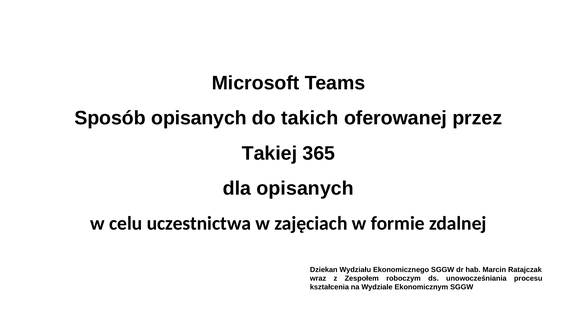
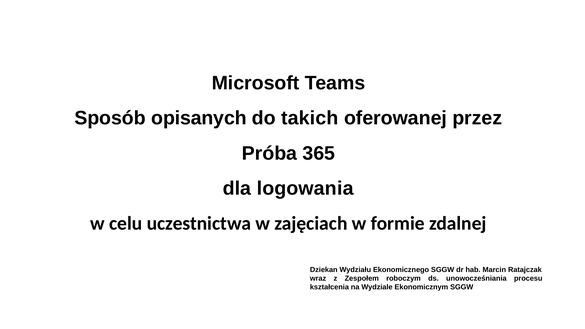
Takiej: Takiej -> Próba (270, 153)
dla opisanych: opisanych -> logowania (305, 188)
